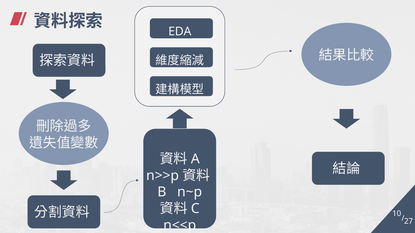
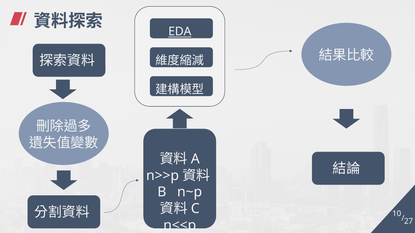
EDA underline: none -> present (180, 32)
